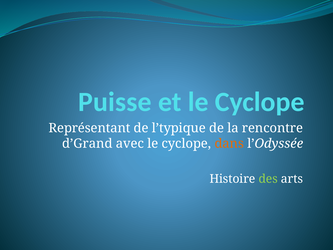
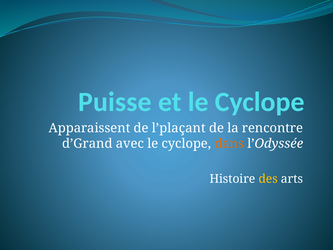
Représentant: Représentant -> Apparaissent (90, 128)
l’typique: l’typique -> l’plaçant (179, 128)
des colour: light green -> yellow (268, 179)
